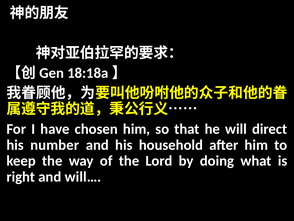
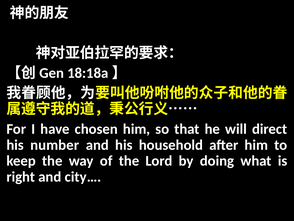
will…: will… -> city… (83, 176)
